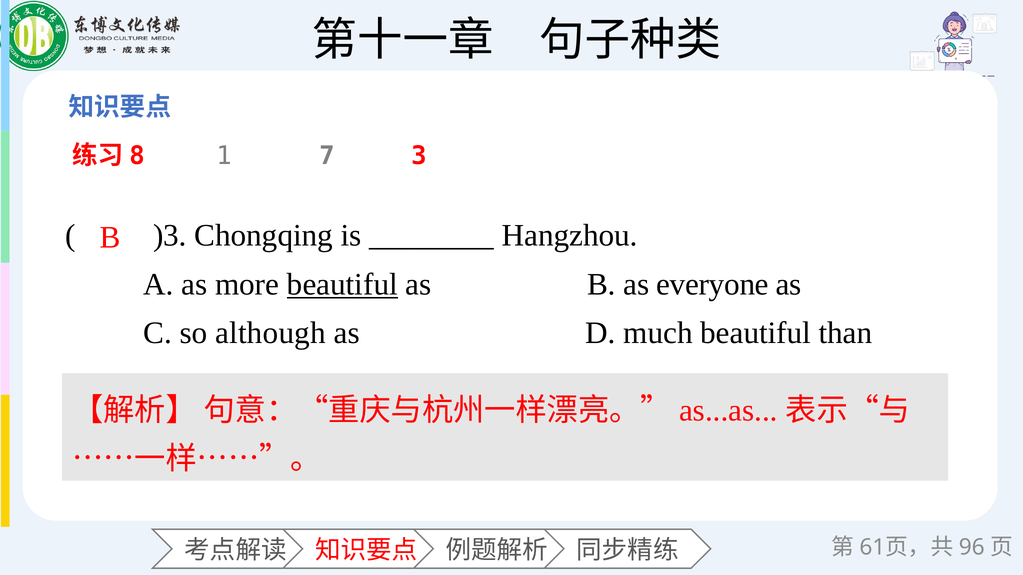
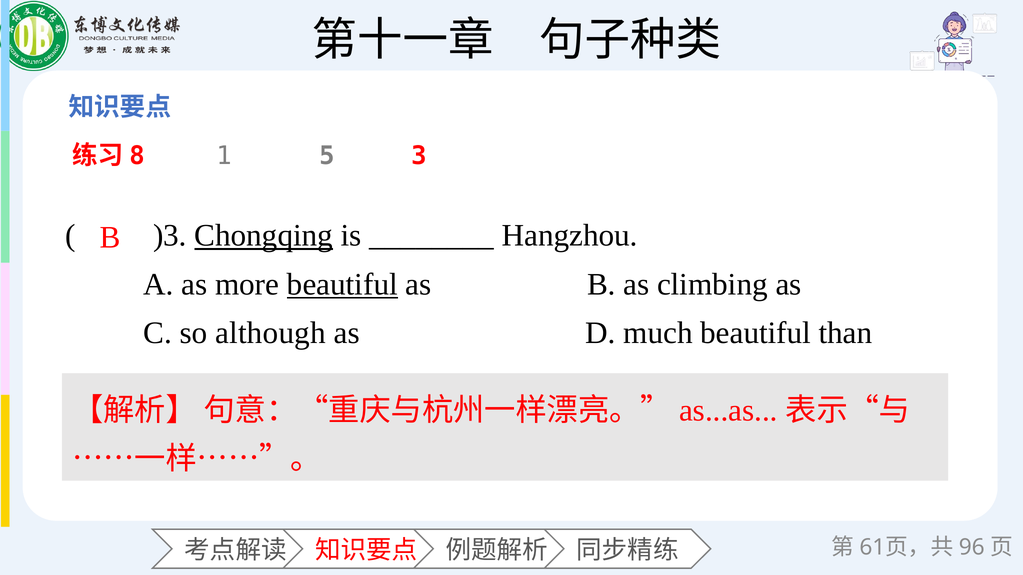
7: 7 -> 5 (327, 156)
Chongqing underline: none -> present (264, 236)
everyone: everyone -> climbing (712, 285)
